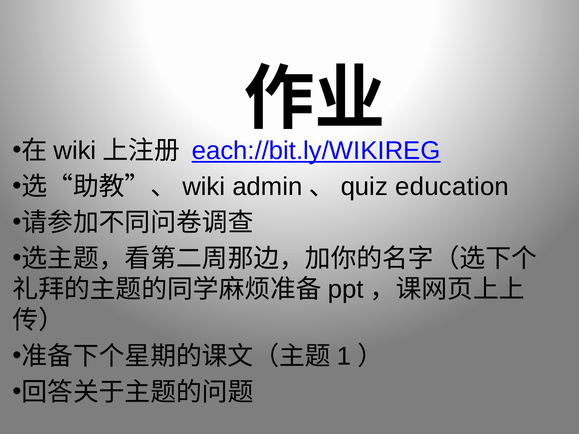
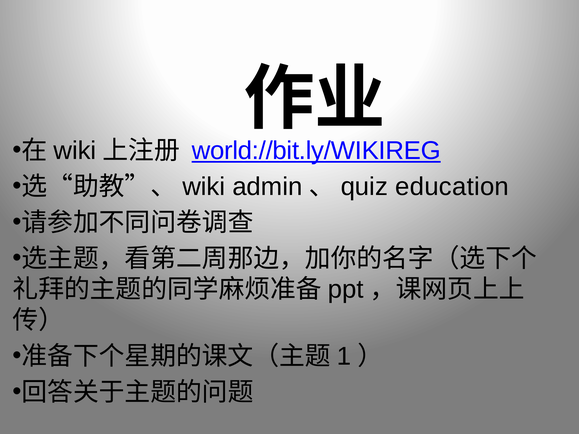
each://bit.ly/WIKIREG: each://bit.ly/WIKIREG -> world://bit.ly/WIKIREG (316, 151)
